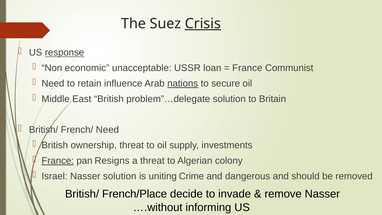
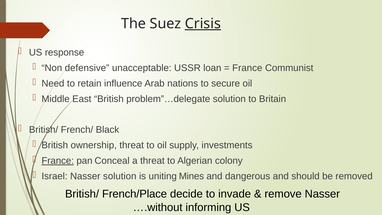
response underline: present -> none (65, 53)
economic: economic -> defensive (87, 68)
nations underline: present -> none (183, 83)
French/ Need: Need -> Black (107, 130)
Resigns: Resigns -> Conceal (112, 161)
Crime: Crime -> Mines (191, 176)
